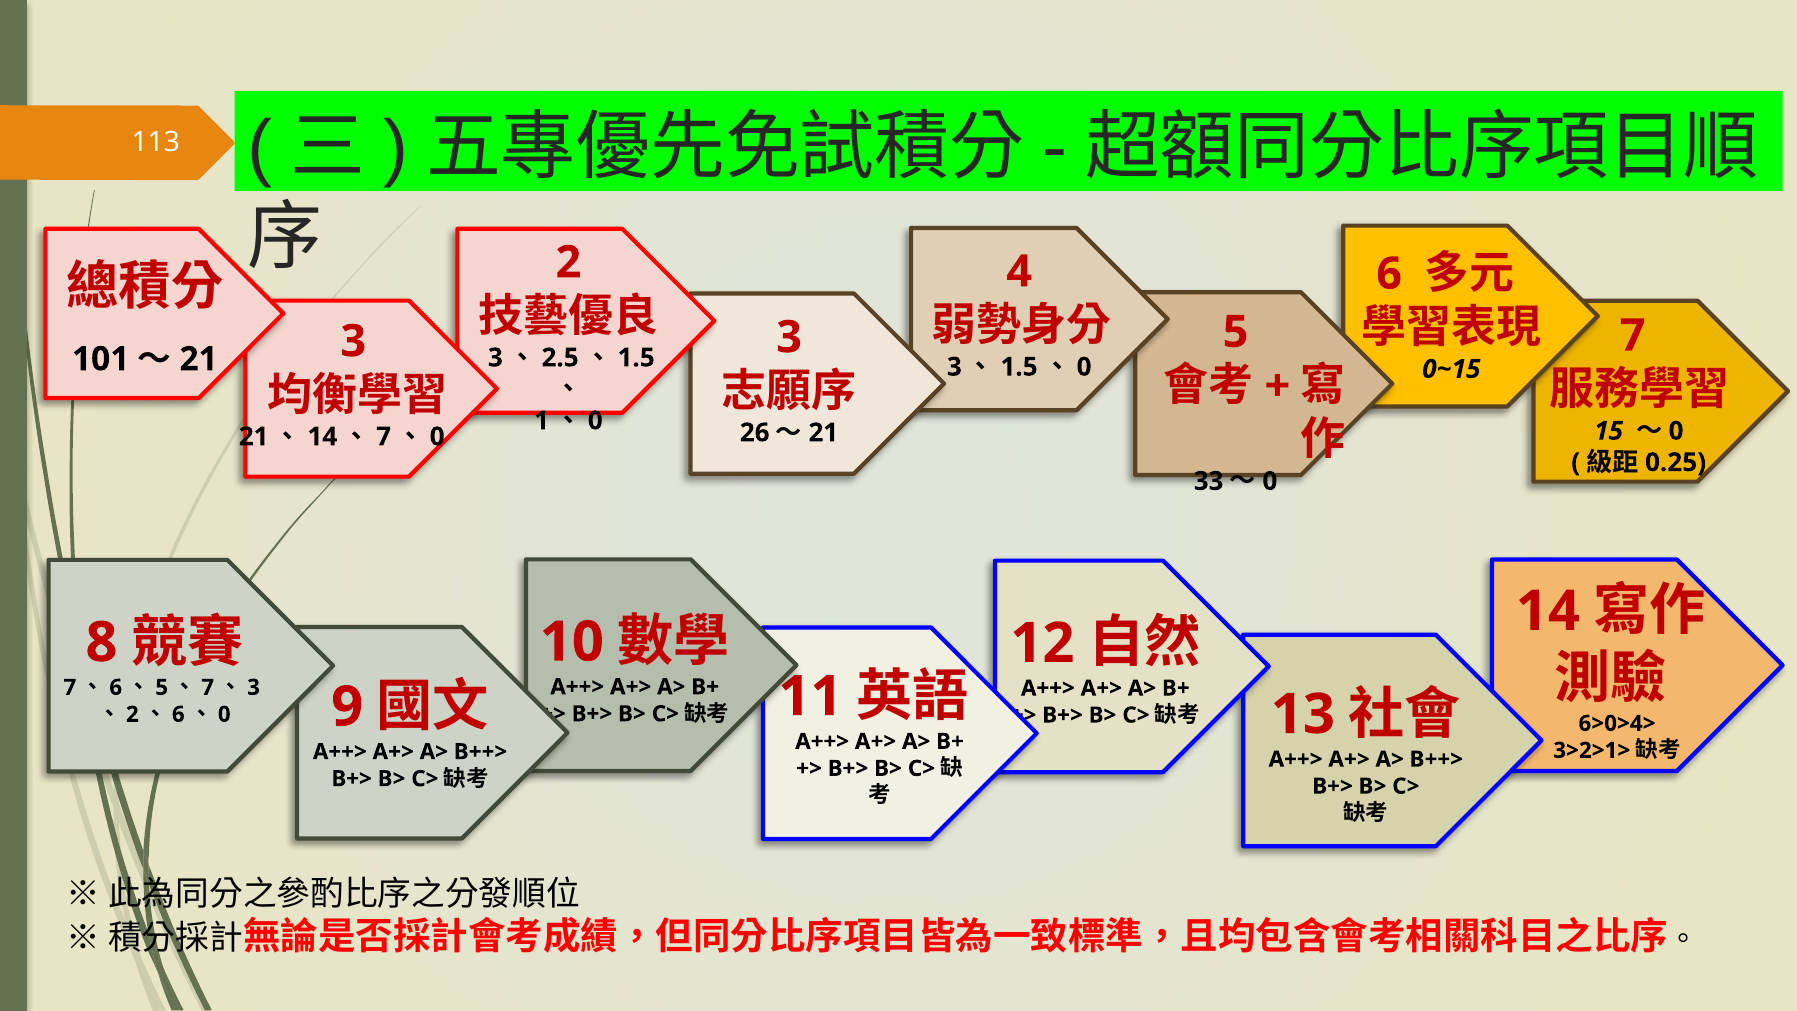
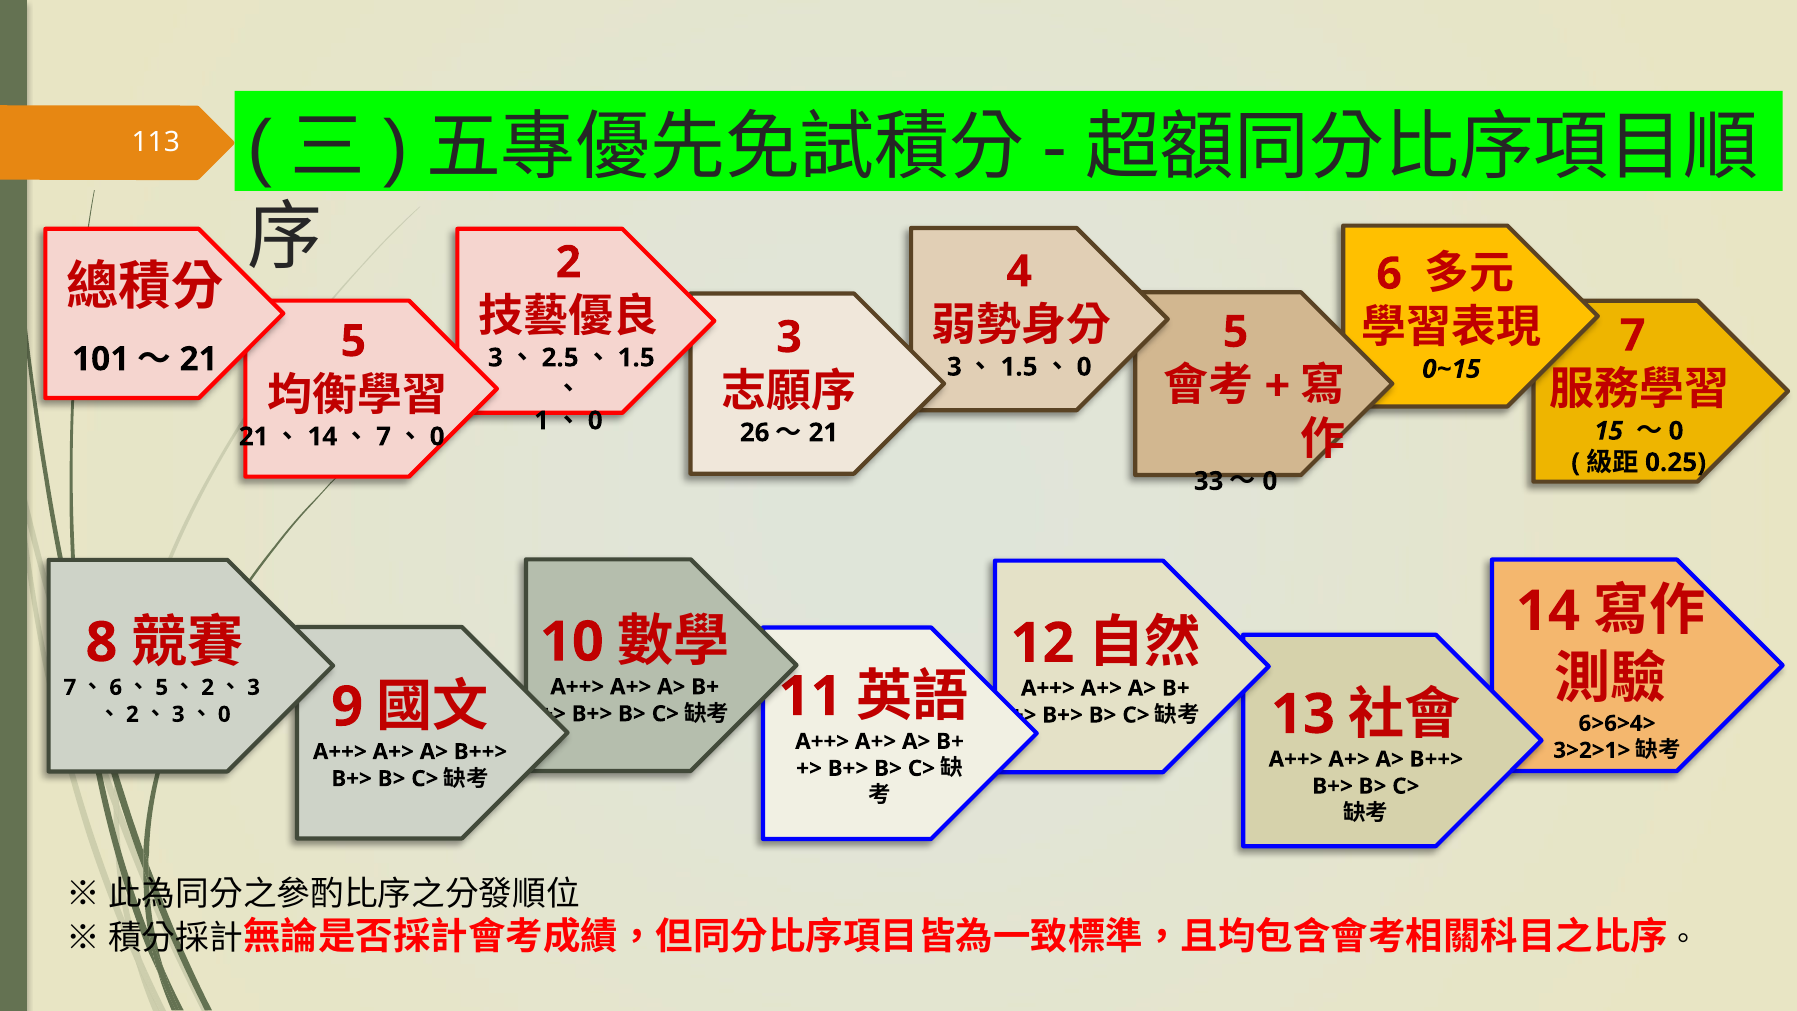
3: 3 -> 5 (353, 341)
7: 7 -> 2 (208, 687)
6: 6 -> 3 (178, 714)
6>0>4>: 6>0>4> -> 6>6>4> (1617, 723)
